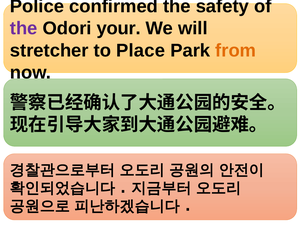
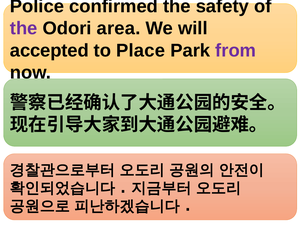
your: your -> area (119, 28)
stretcher: stretcher -> accepted (49, 50)
from colour: orange -> purple (236, 50)
